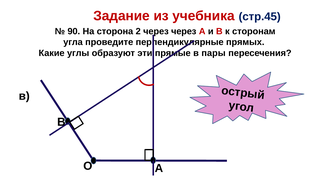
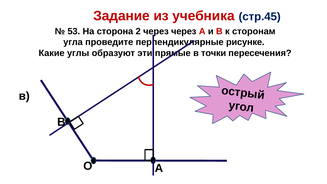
90: 90 -> 53 (74, 31)
прямых: прямых -> рисунке (245, 42)
пары: пары -> точки (214, 53)
